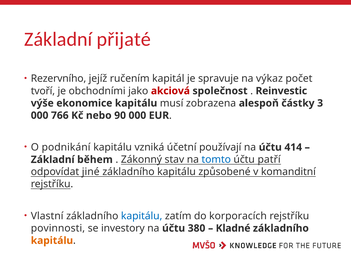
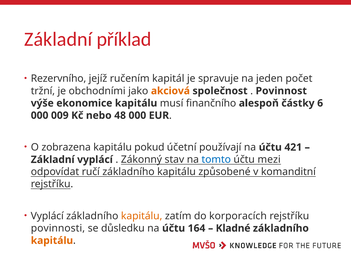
přijaté: přijaté -> příklad (124, 39)
výkaz: výkaz -> jeden (269, 79)
tvoří: tvoří -> tržní (43, 91)
akciová colour: red -> orange (170, 91)
Reinvestic: Reinvestic -> Povinnost (281, 91)
zobrazena: zobrazena -> finančního (211, 103)
3: 3 -> 6 (320, 103)
766: 766 -> 009 (60, 116)
90: 90 -> 48 (120, 116)
podnikání: podnikání -> zobrazena (66, 147)
vzniká: vzniká -> pokud (149, 147)
414: 414 -> 421 (293, 147)
Základní během: během -> vyplácí (95, 160)
patří: patří -> mezi (269, 160)
jiné: jiné -> ručí (91, 172)
Vlastní: Vlastní -> Vyplácí (47, 216)
kapitálu colour: blue -> orange (142, 216)
investory: investory -> důsledku (123, 228)
380: 380 -> 164 (197, 228)
